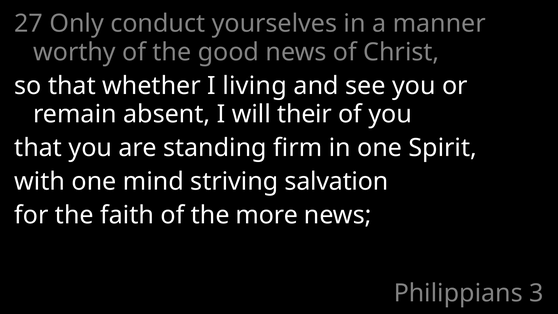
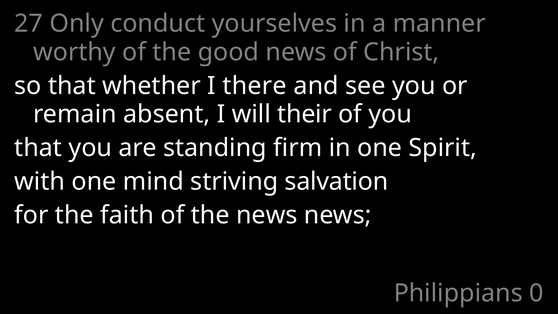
living: living -> there (255, 86)
the more: more -> news (267, 215)
3: 3 -> 0 (536, 293)
